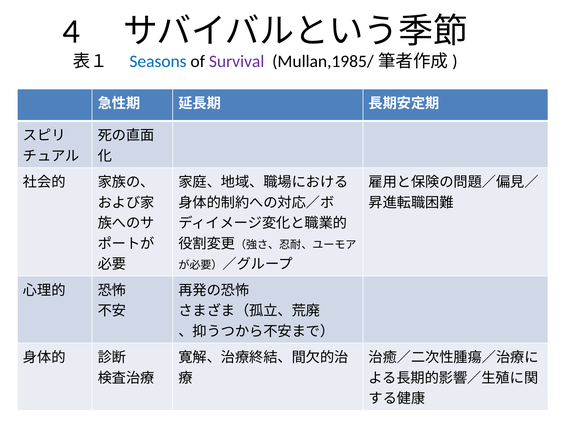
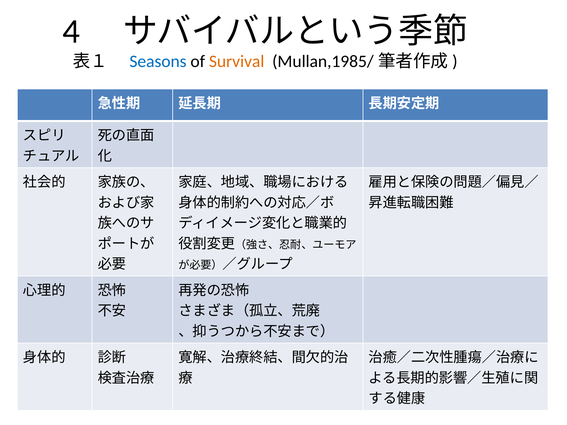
Survival colour: purple -> orange (237, 61)
